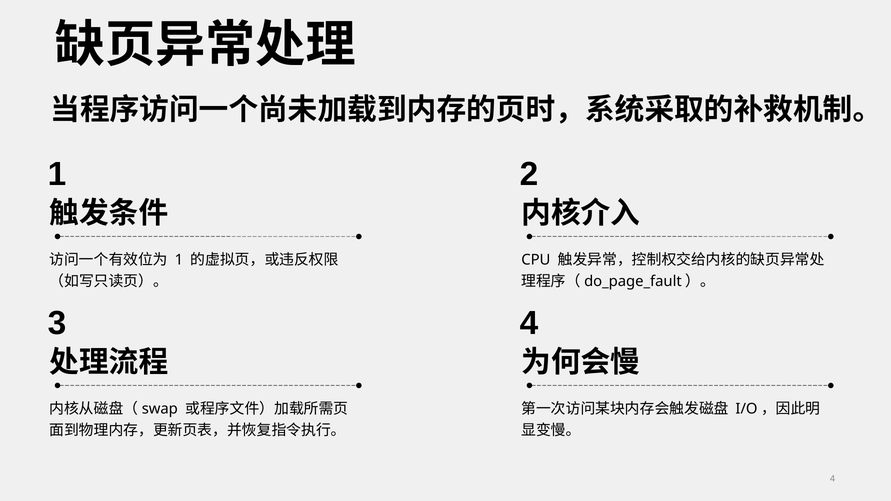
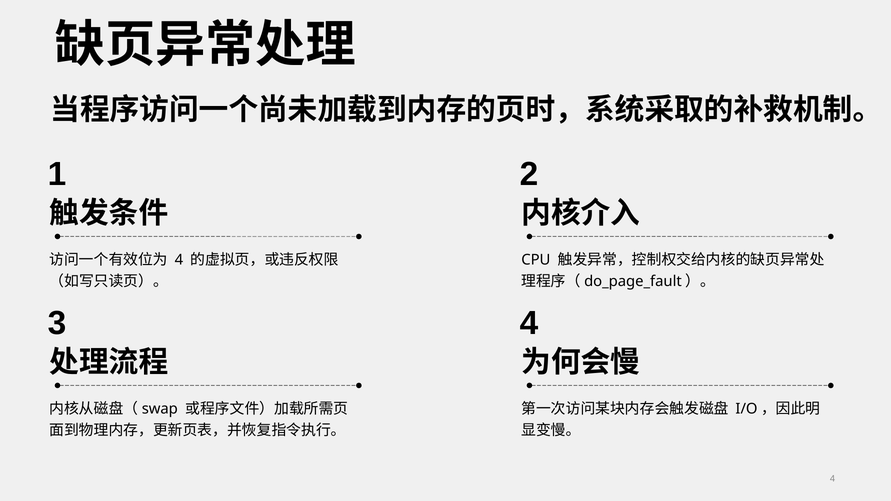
1: 1 -> 4 (179, 260)
